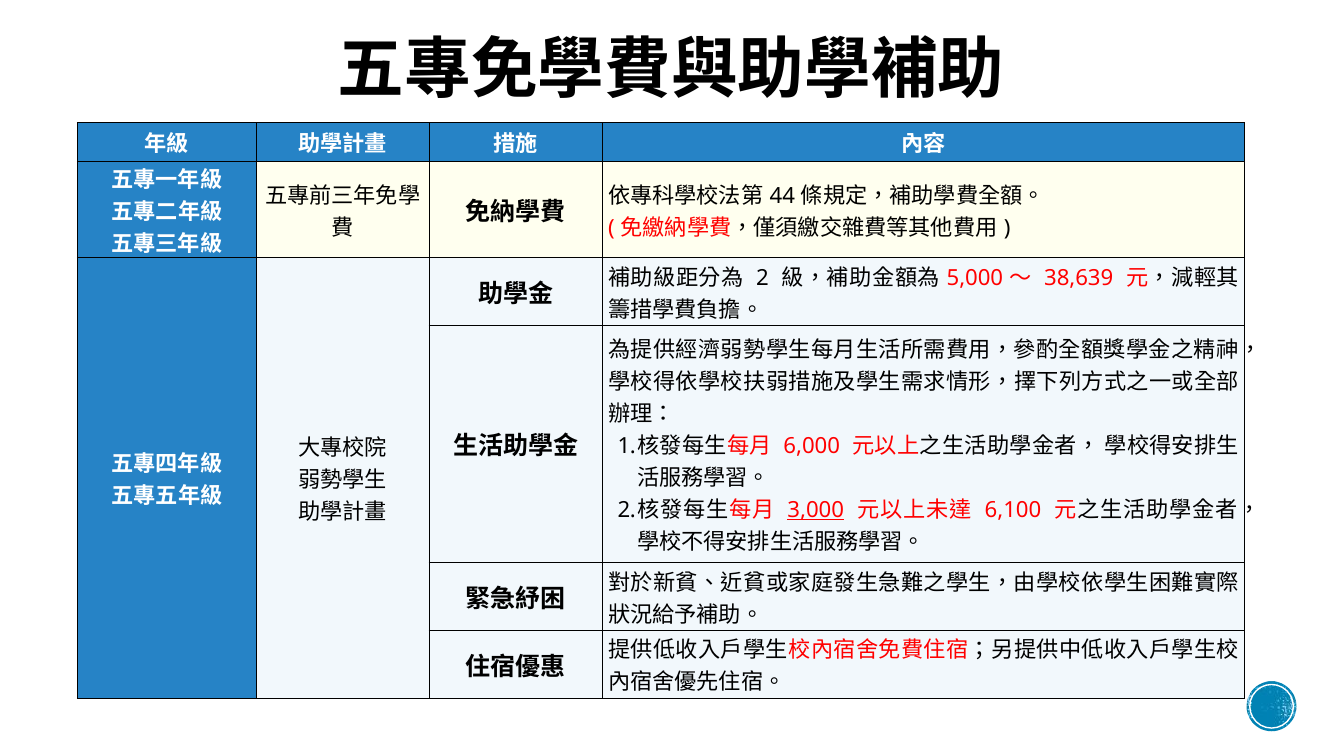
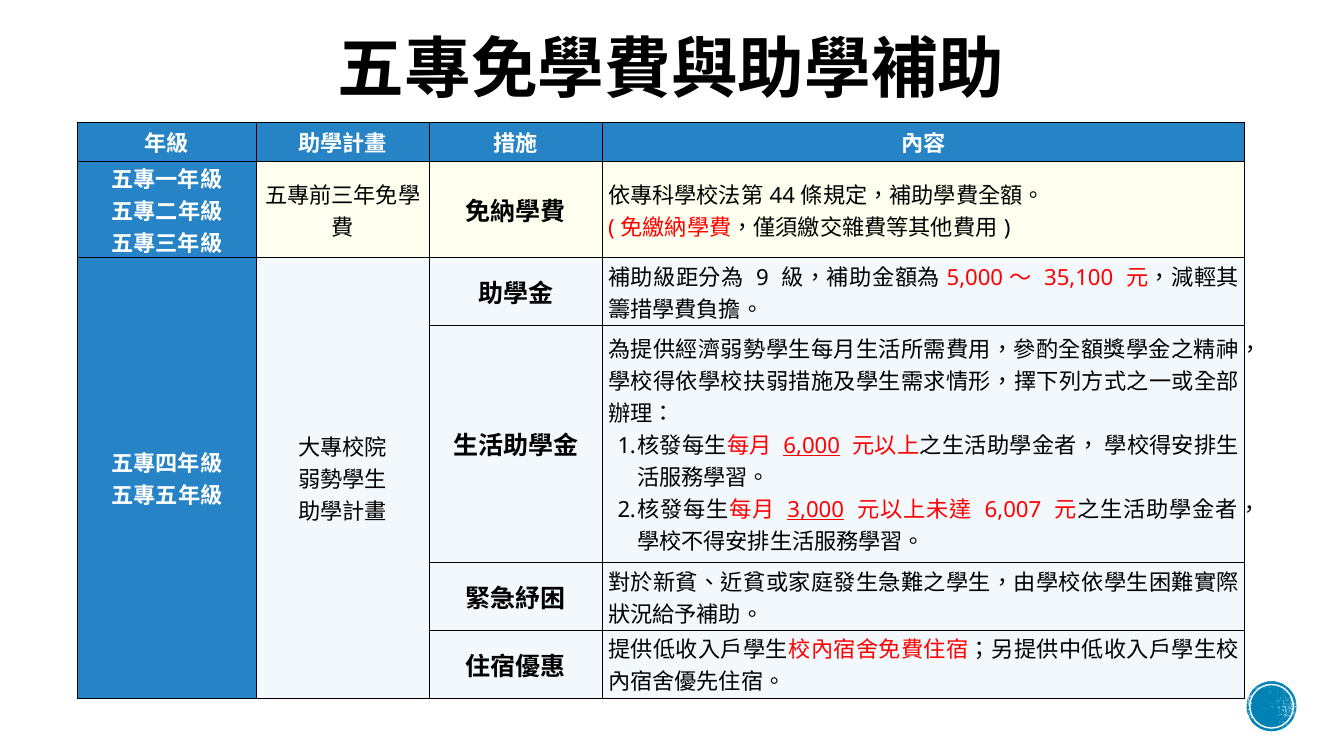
2: 2 -> 9 (763, 278)
38,639: 38,639 -> 35,100 (1079, 278)
6,000 underline: none -> present (812, 446)
6,100: 6,100 -> 6,007 (1013, 510)
